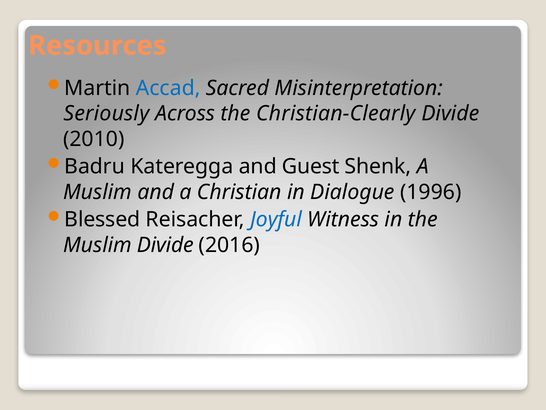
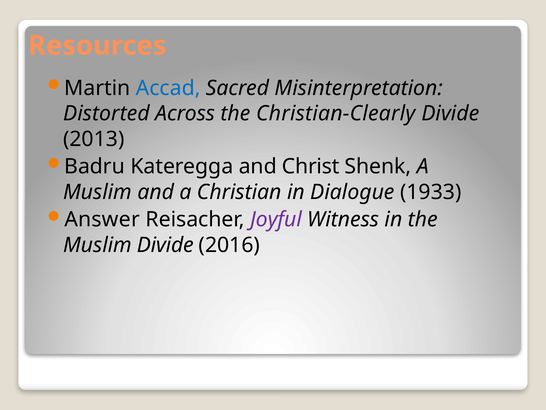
Seriously: Seriously -> Distorted (106, 113)
2010: 2010 -> 2013 (94, 139)
Guest: Guest -> Christ (311, 166)
1996: 1996 -> 1933 (431, 192)
Blessed: Blessed -> Answer (102, 219)
Joyful colour: blue -> purple (276, 219)
